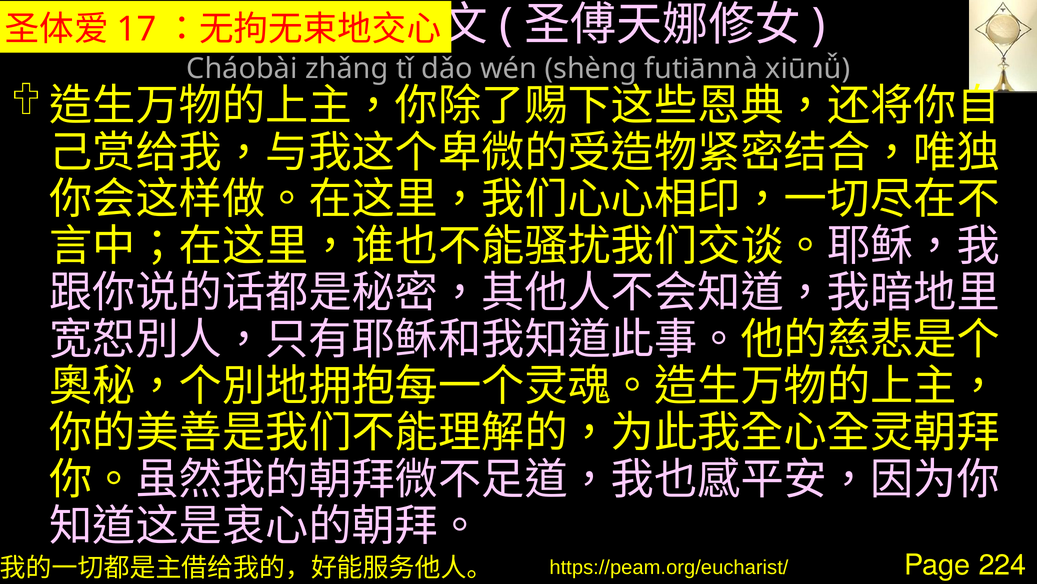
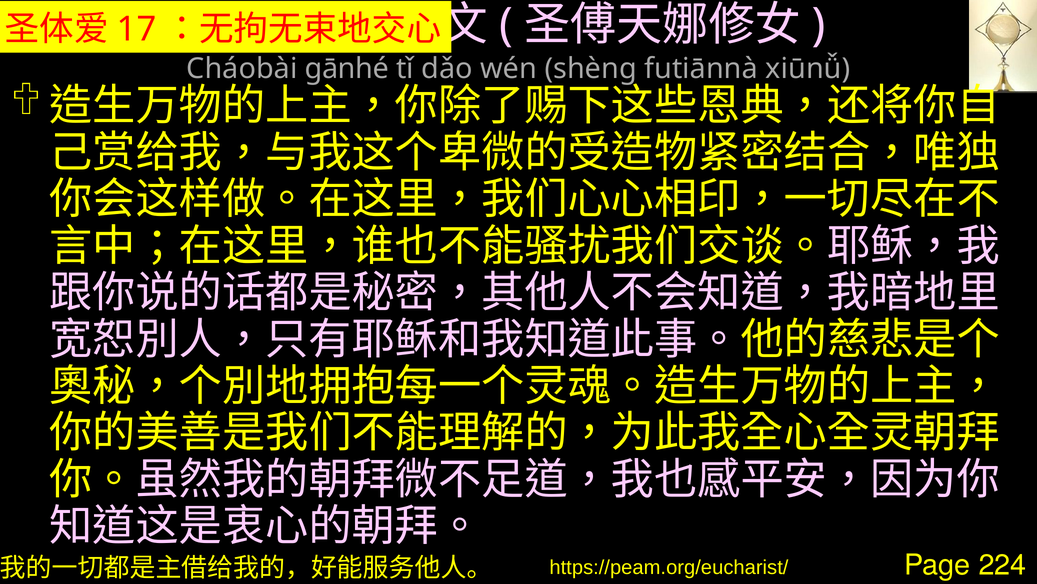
zhǎng: zhǎng -> gānhé (347, 69)
